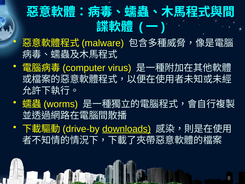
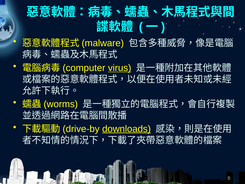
virus underline: none -> present (120, 68)
